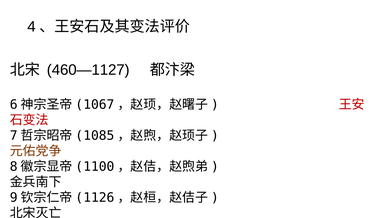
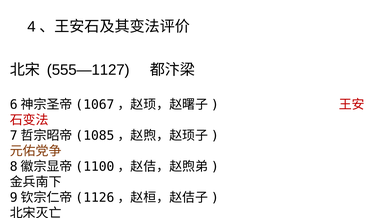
460—1127: 460—1127 -> 555—1127 (88, 70)
